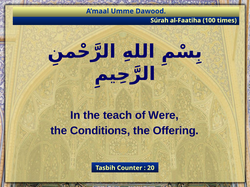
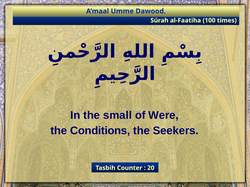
teach: teach -> small (118, 115)
Offering: Offering -> Seekers (176, 131)
